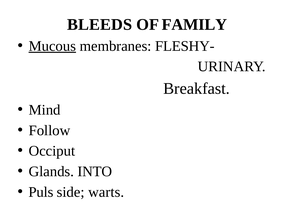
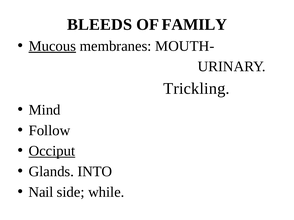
FLESHY-: FLESHY- -> MOUTH- (185, 46)
Breakfast: Breakfast -> Trickling (196, 89)
Occiput underline: none -> present (52, 151)
Puls: Puls -> Nail (41, 192)
warts: warts -> while (106, 192)
